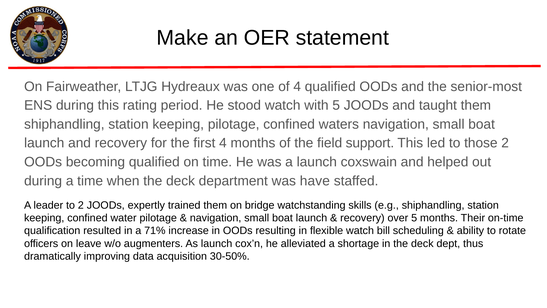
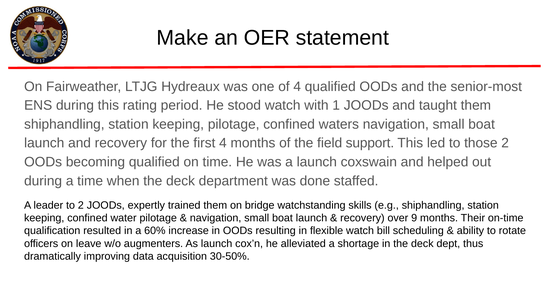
with 5: 5 -> 1 (336, 105)
have: have -> done (315, 181)
over 5: 5 -> 9 (414, 218)
71%: 71% -> 60% (155, 231)
